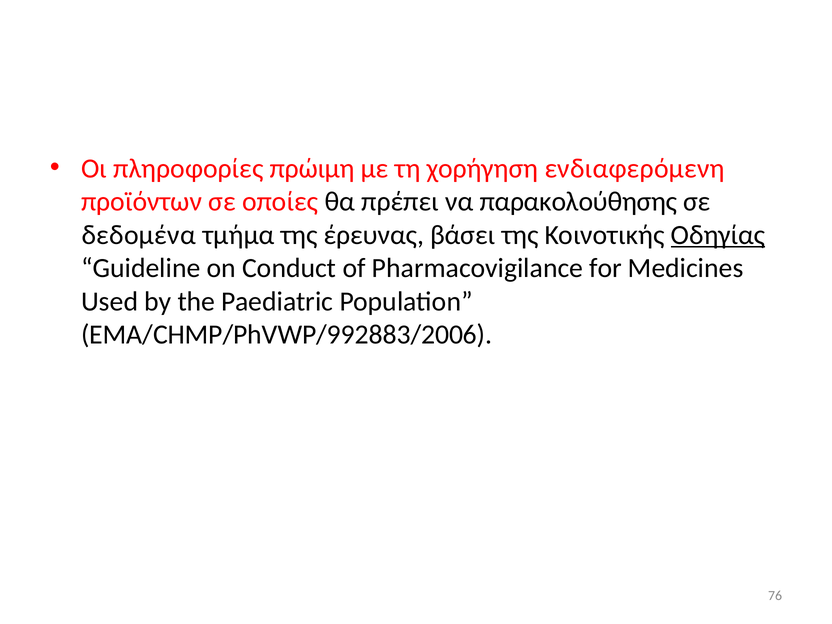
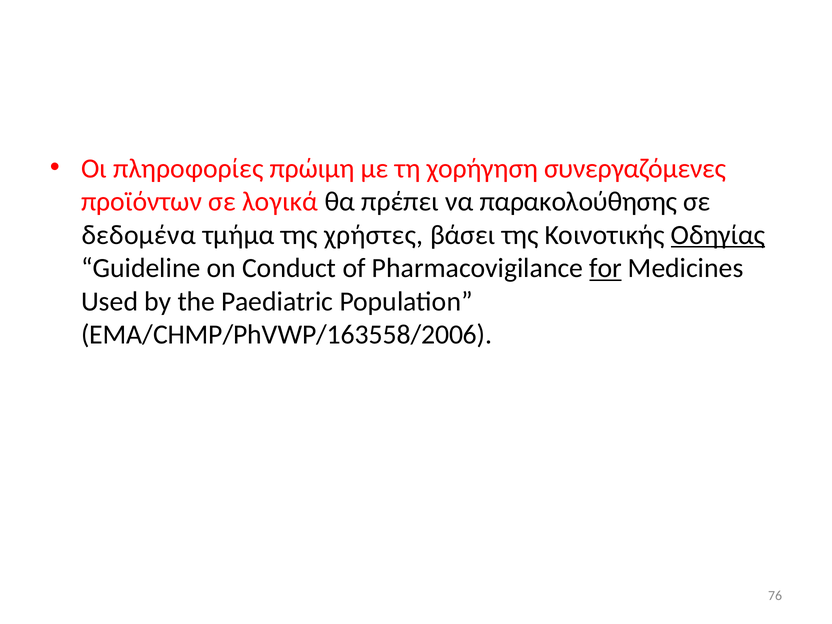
ενδιαφερόμενη: ενδιαφερόμενη -> συνεργαζόμενες (635, 168)
οποίες: οποίες -> λογικά (280, 202)
έρευνας: έρευνας -> χρήστες (374, 235)
for underline: none -> present (606, 268)
EMA/CHMP/PhVWP/992883/2006: EMA/CHMP/PhVWP/992883/2006 -> EMA/CHMP/PhVWP/163558/2006 (287, 335)
